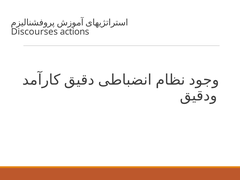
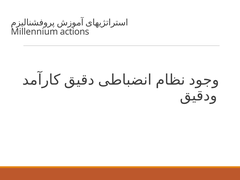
Discourses: Discourses -> Millennium (34, 32)
